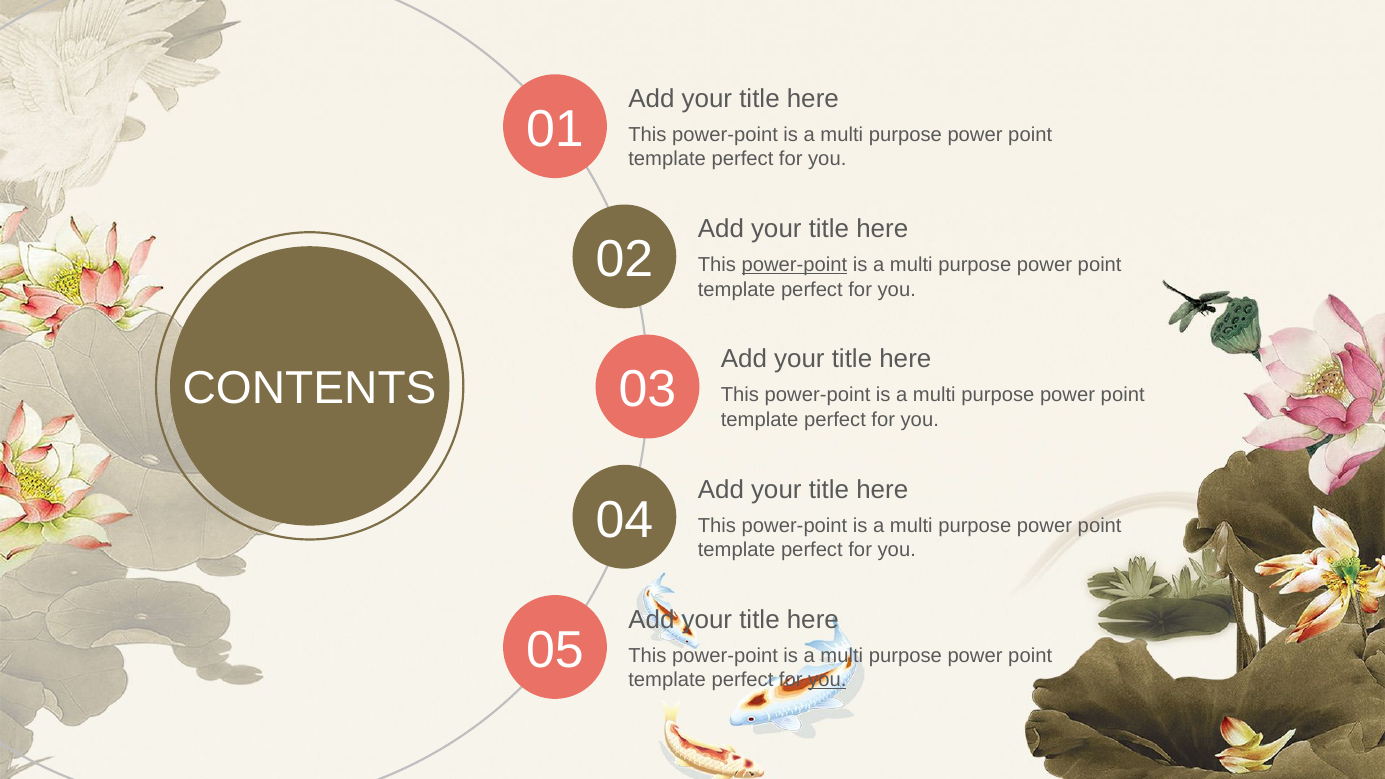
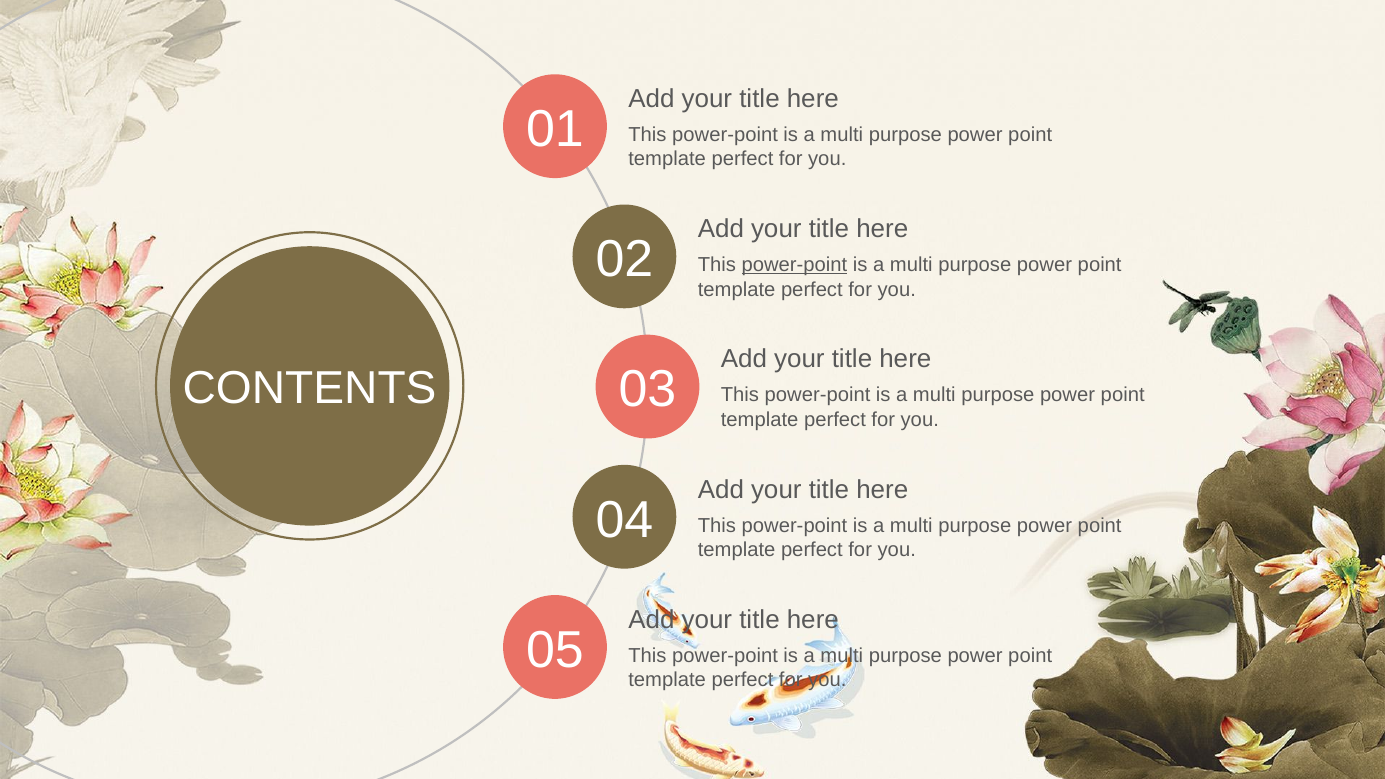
you underline: present -> none (827, 680)
